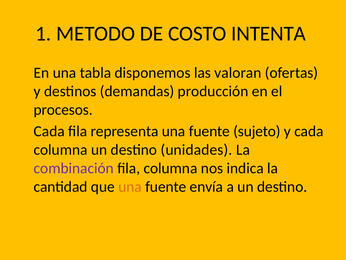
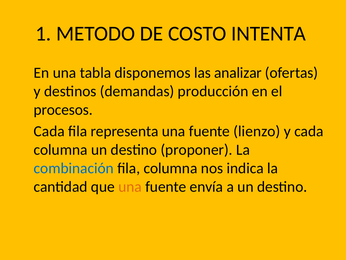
valoran: valoran -> analizar (238, 73)
sujeto: sujeto -> lienzo (257, 131)
unidades: unidades -> proponer (197, 149)
combinación colour: purple -> blue (74, 168)
